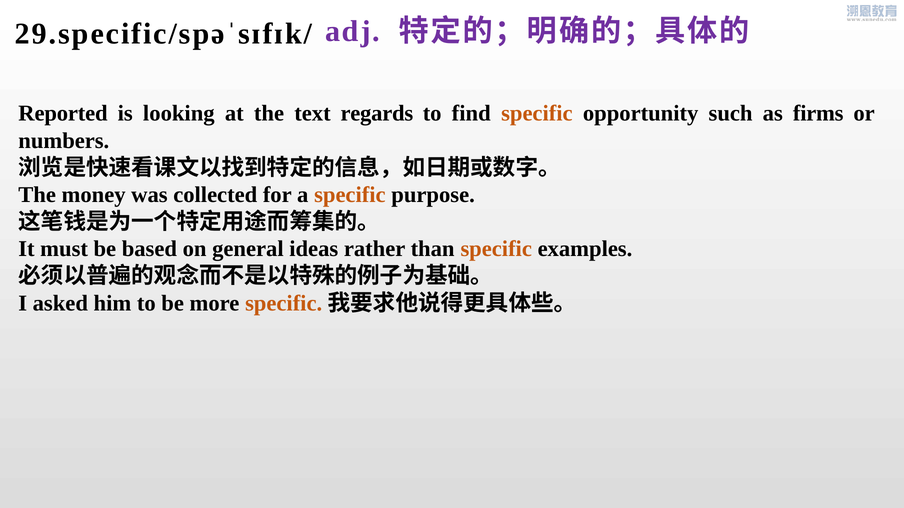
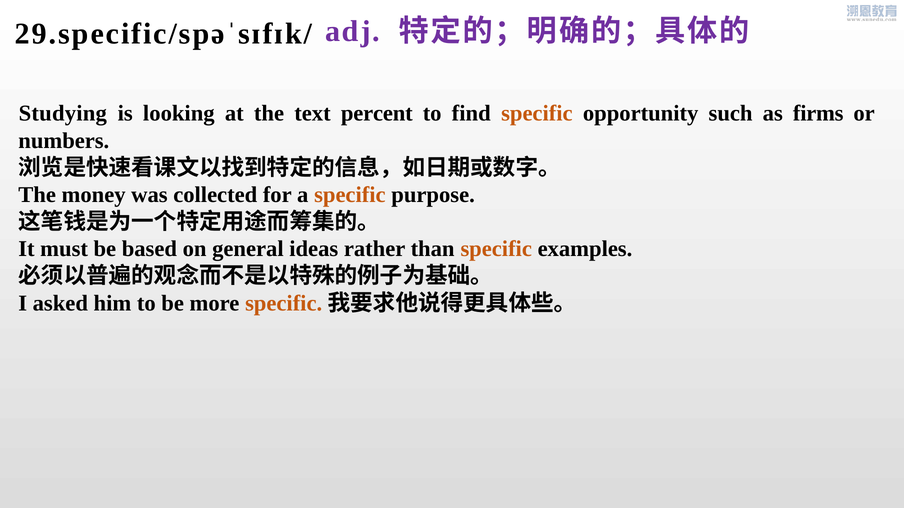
Reported: Reported -> Studying (63, 114)
regards: regards -> percent (377, 114)
